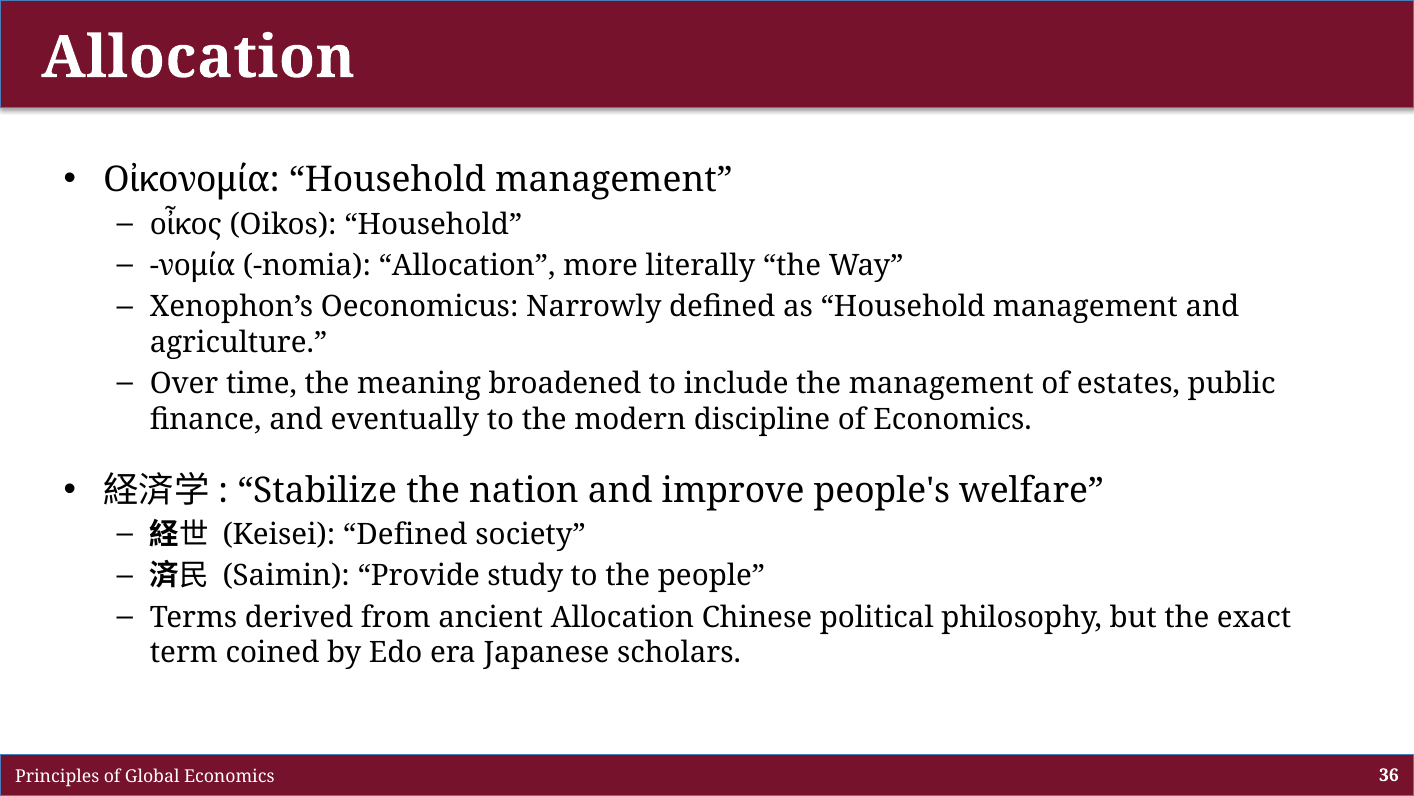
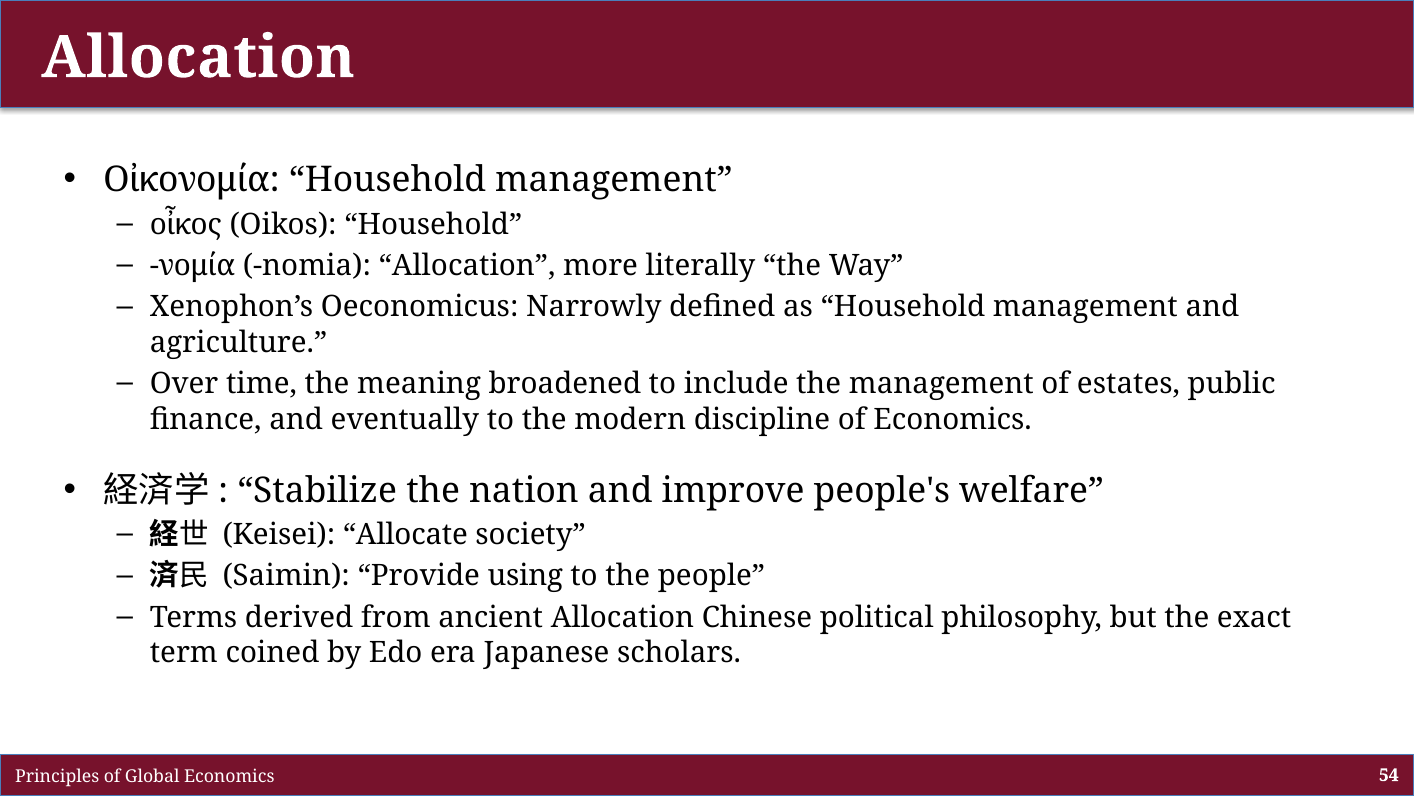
Keisei Defined: Defined -> Allocate (405, 535)
study: study -> using (525, 576)
36: 36 -> 54 (1389, 775)
